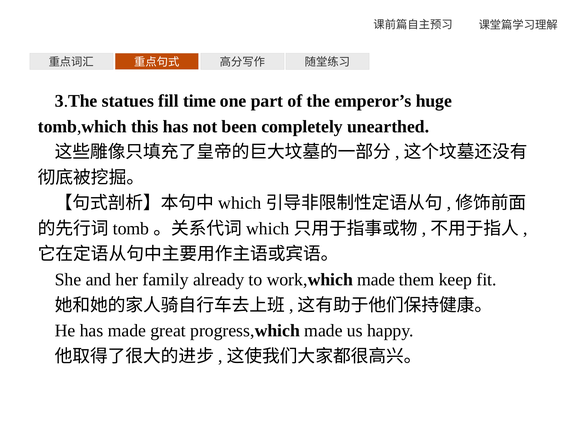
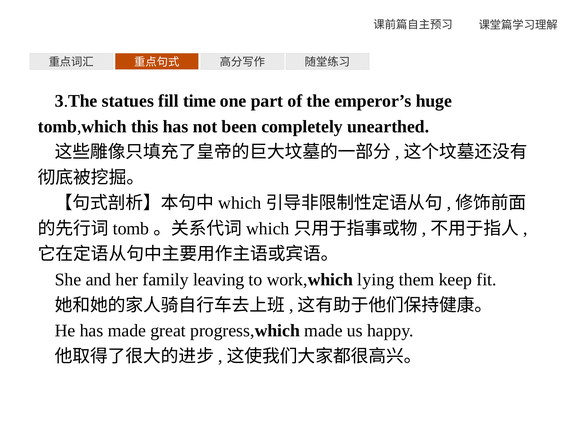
already: already -> leaving (219, 280)
work,which made: made -> lying (376, 280)
